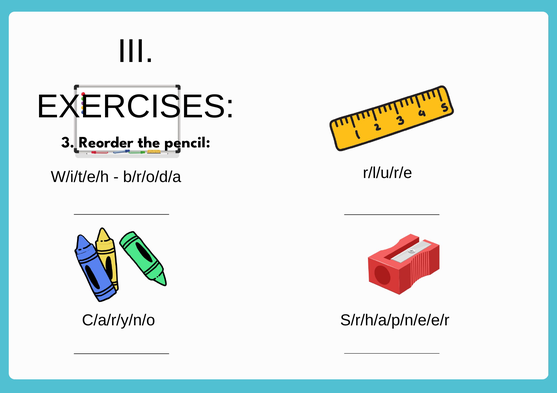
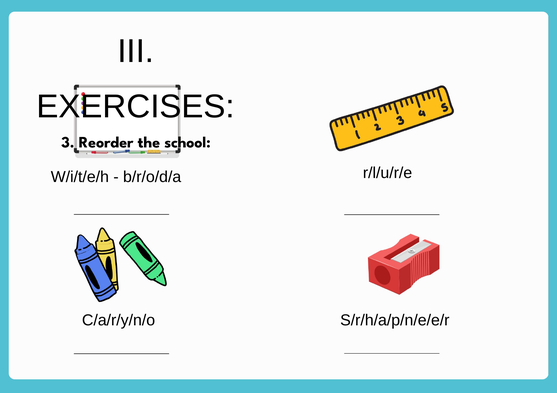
pencil: pencil -> school (187, 142)
